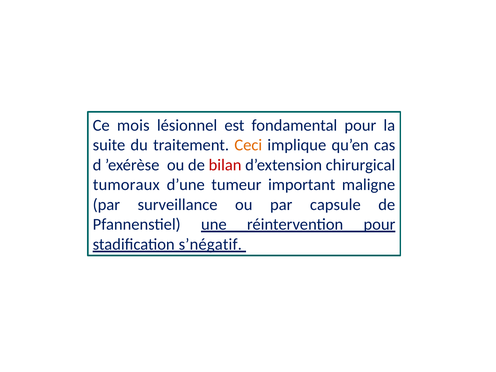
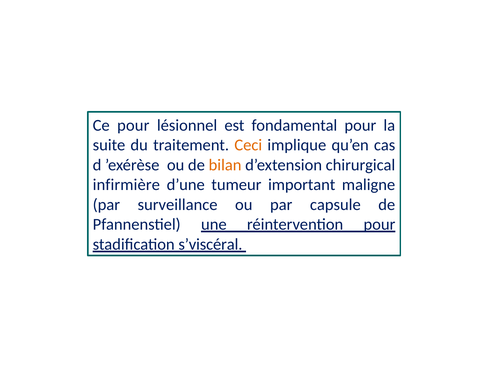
Ce mois: mois -> pour (133, 125)
bilan colour: red -> orange (225, 165)
tumoraux: tumoraux -> infirmière (126, 185)
s’négatif: s’négatif -> s’viscéral (210, 244)
